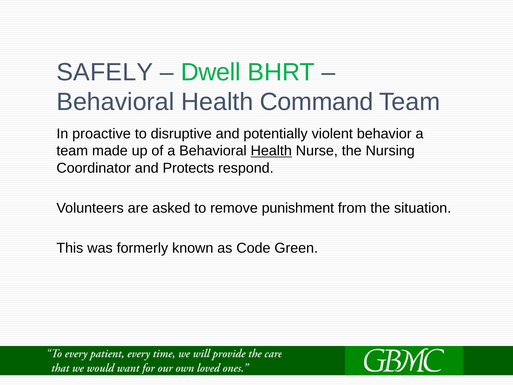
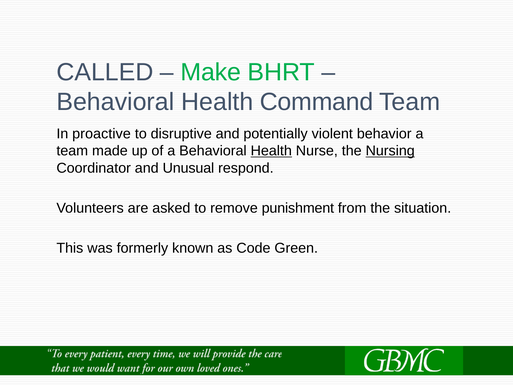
SAFELY: SAFELY -> CALLED (105, 72)
Dwell: Dwell -> Make (211, 72)
Nursing underline: none -> present (390, 151)
Protects: Protects -> Unusual (188, 168)
